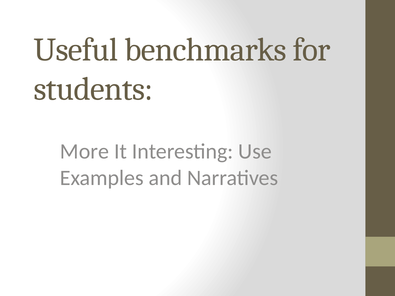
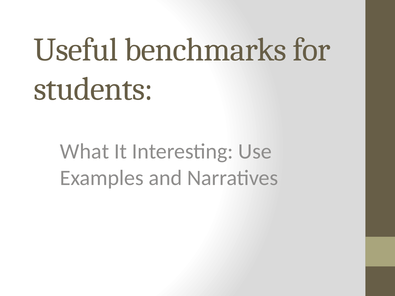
More: More -> What (85, 152)
